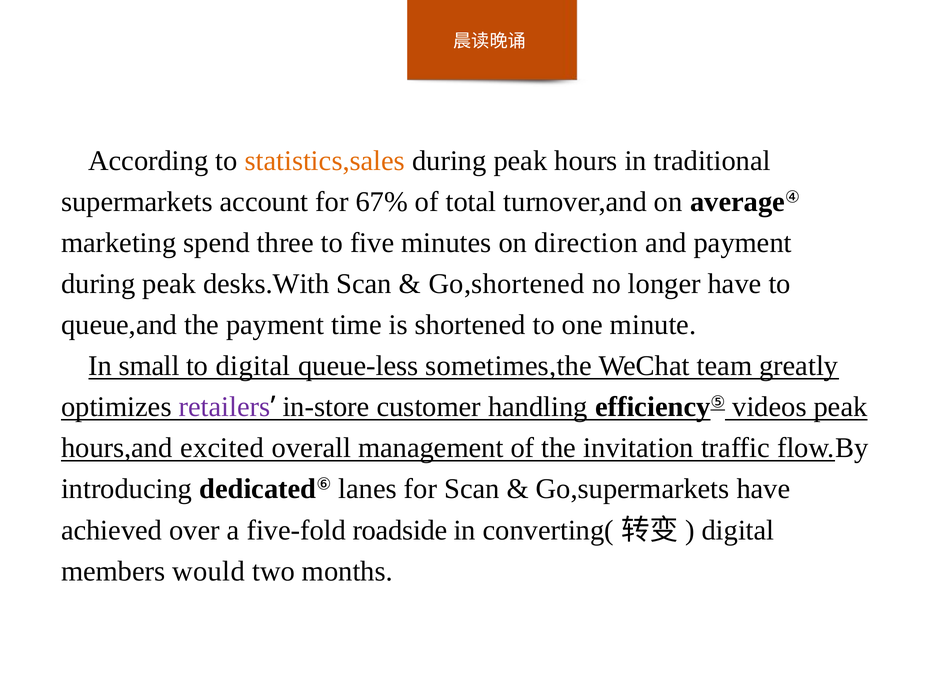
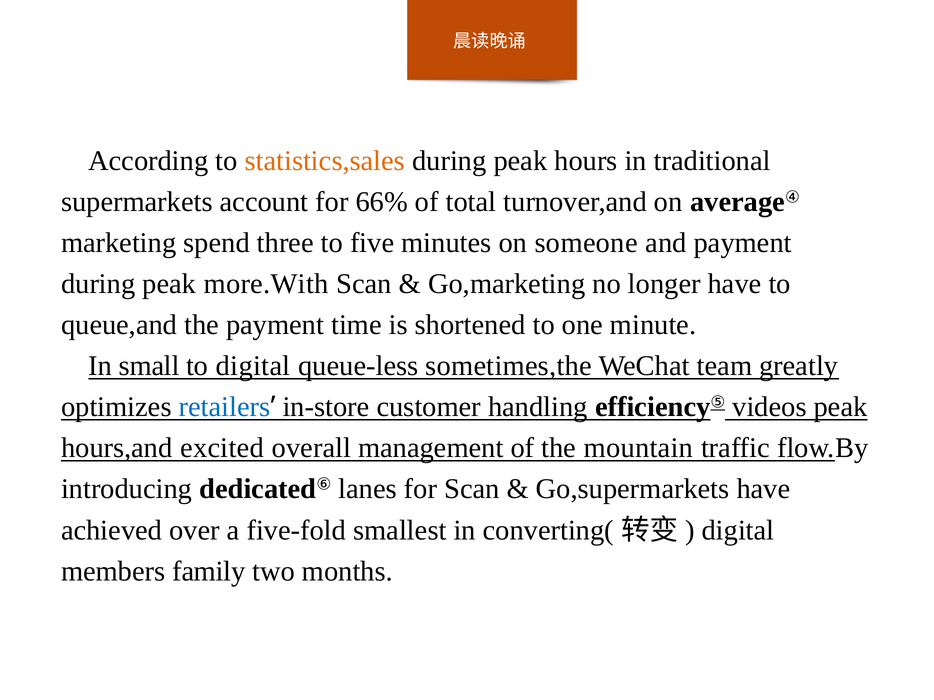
67%: 67% -> 66% (382, 202)
direction: direction -> someone (586, 243)
desks.With: desks.With -> more.With (266, 284)
Go,shortened: Go,shortened -> Go,marketing (507, 284)
retailers colour: purple -> blue (225, 407)
invitation: invitation -> mountain (638, 448)
roadside: roadside -> smallest (400, 531)
would: would -> family (209, 572)
